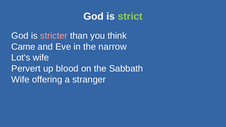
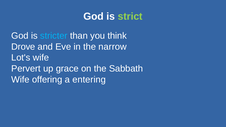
stricter colour: pink -> light blue (54, 36)
Came: Came -> Drove (23, 47)
blood: blood -> grace (67, 69)
stranger: stranger -> entering (89, 80)
